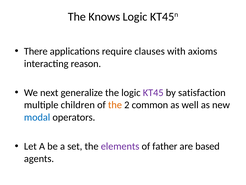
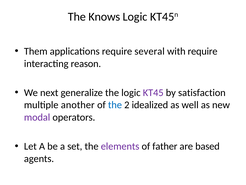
There: There -> Them (36, 51)
clauses: clauses -> several (150, 51)
with axioms: axioms -> require (203, 51)
children: children -> another (78, 105)
the colour: orange -> blue (115, 105)
common: common -> idealized (150, 105)
modal colour: blue -> purple (37, 117)
